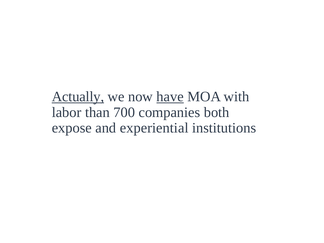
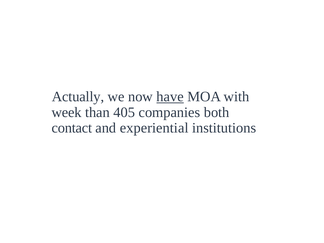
Actually underline: present -> none (78, 97)
labor: labor -> week (67, 112)
700: 700 -> 405 (124, 112)
expose: expose -> contact (72, 128)
